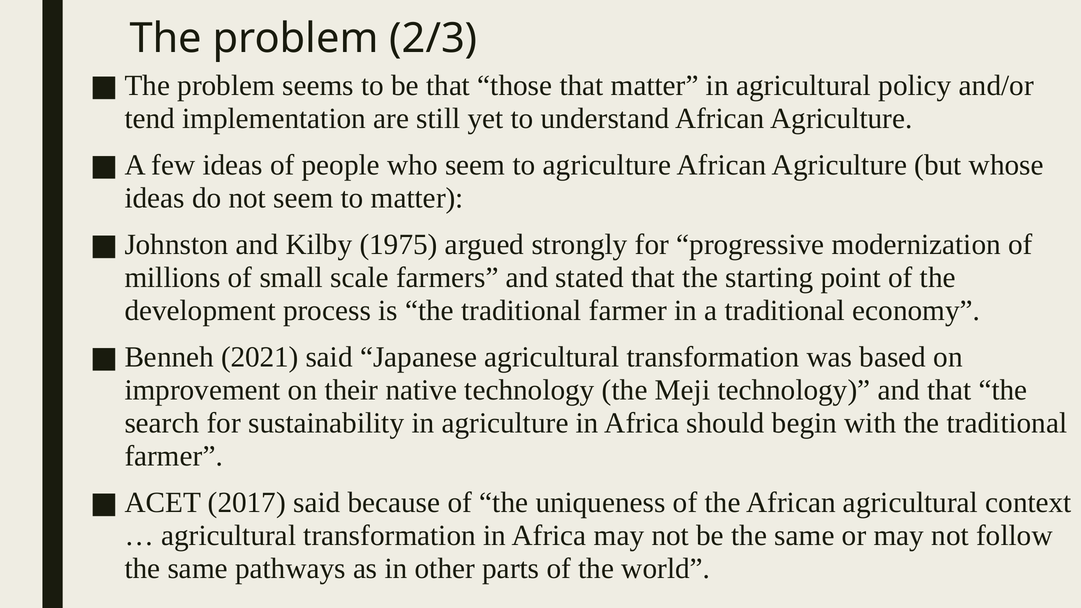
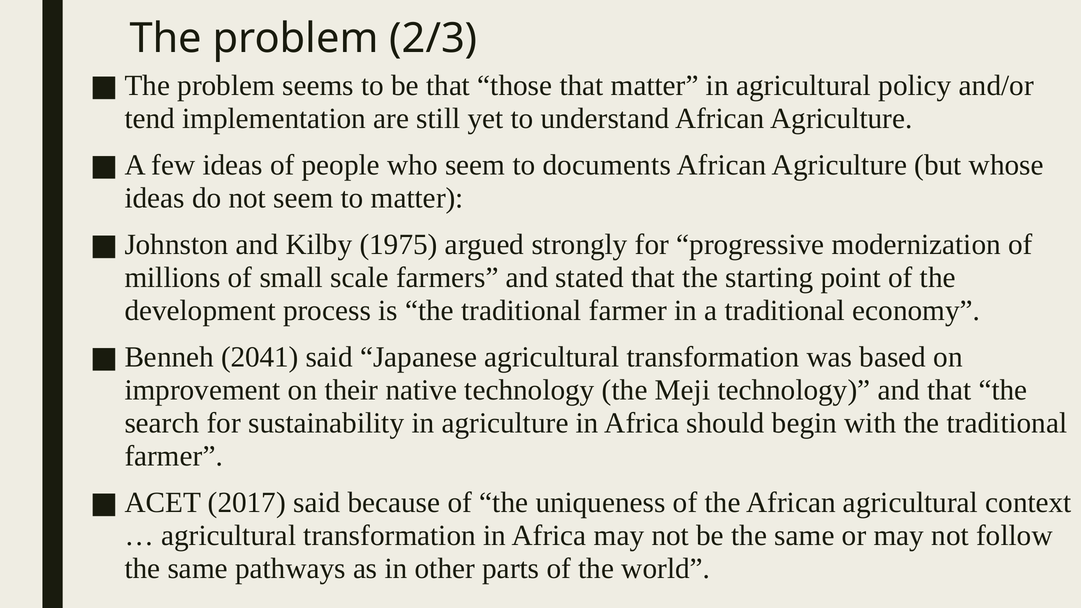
to agriculture: agriculture -> documents (607, 165)
2021: 2021 -> 2041 (260, 357)
